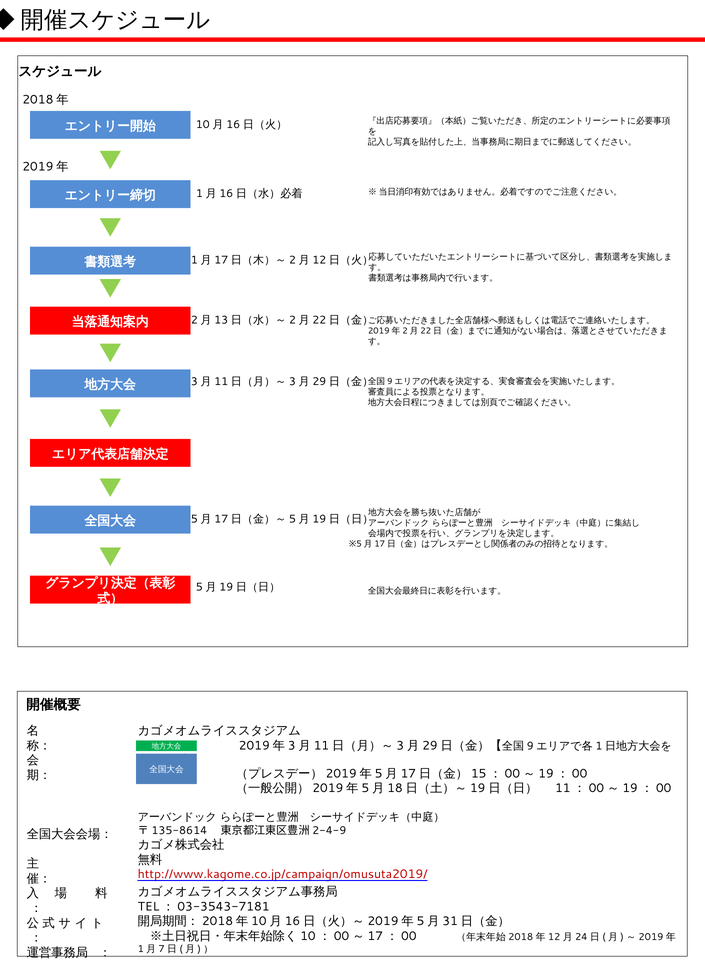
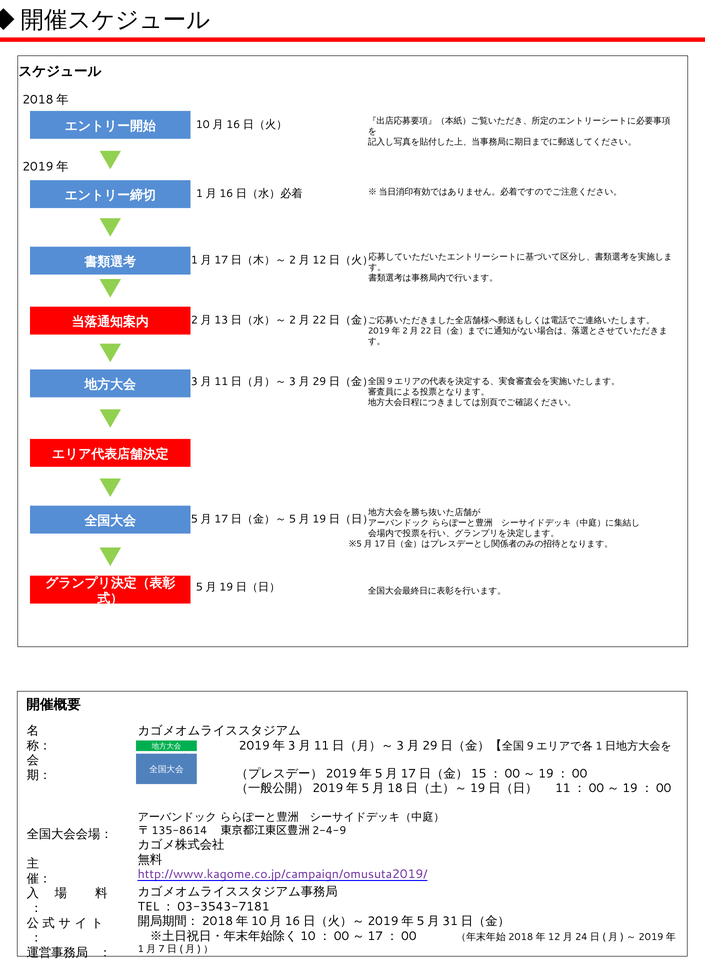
http://www.kagome.co.jp/campaign/omusuta2019/ colour: red -> purple (283, 874)
